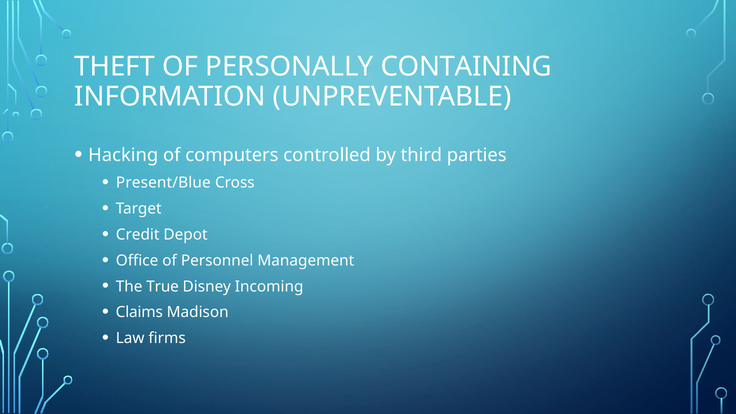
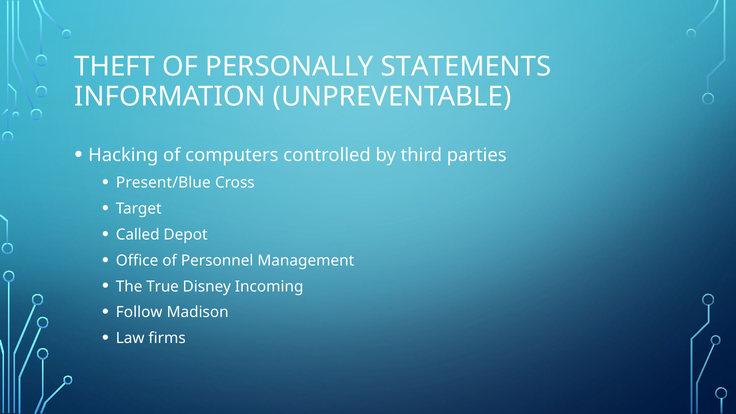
CONTAINING: CONTAINING -> STATEMENTS (466, 67)
Credit: Credit -> Called (138, 235)
Claims: Claims -> Follow (139, 312)
